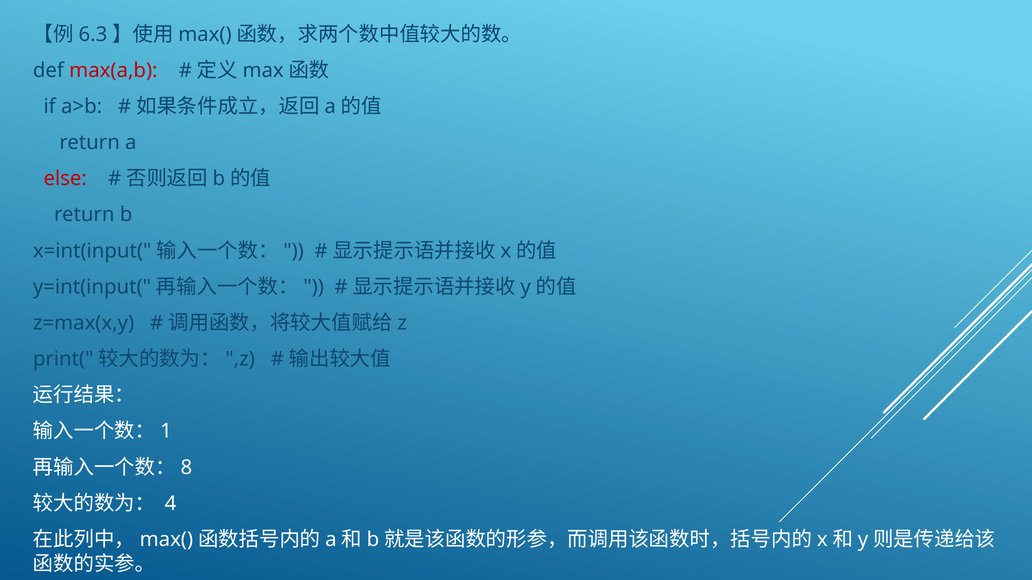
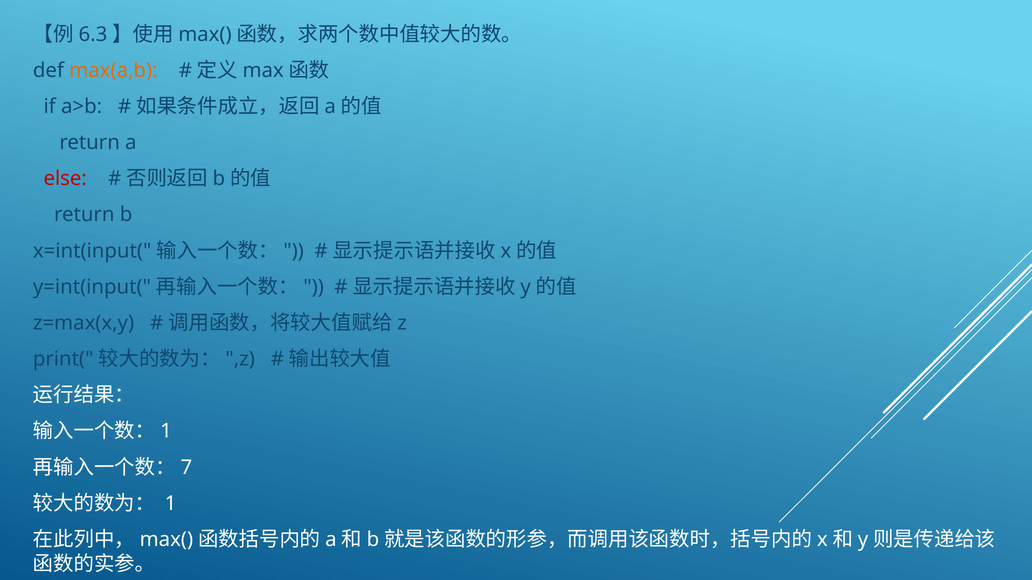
max(a,b colour: red -> orange (113, 70)
8: 8 -> 7 (186, 468)
4: 4 -> 1 (170, 504)
